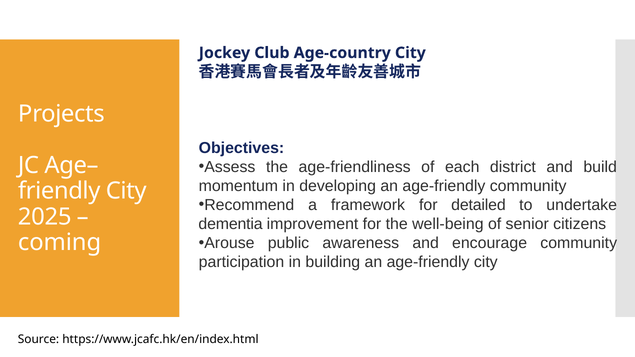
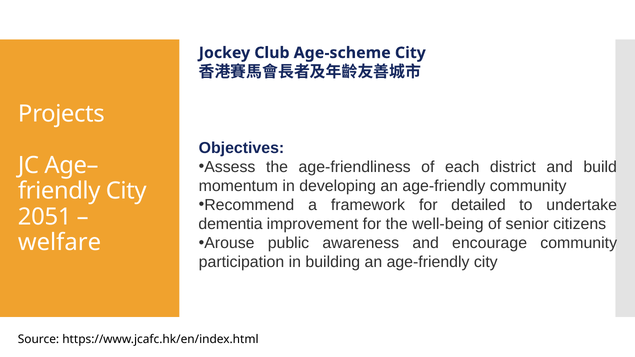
Age-country: Age-country -> Age-scheme (342, 53)
2025: 2025 -> 2051 (45, 217)
coming: coming -> welfare (60, 243)
